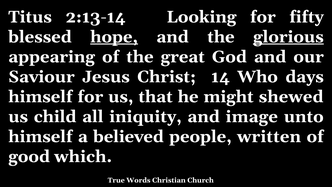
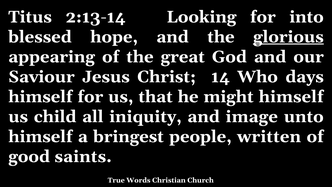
fifty: fifty -> into (307, 17)
hope underline: present -> none (114, 37)
might shewed: shewed -> himself (291, 97)
believed: believed -> bringest (128, 136)
which: which -> saints (83, 156)
